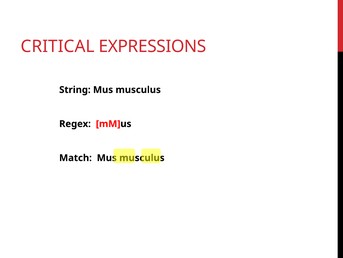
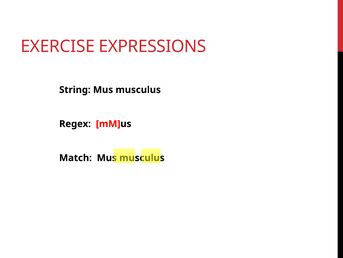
CRITICAL: CRITICAL -> EXERCISE (58, 46)
